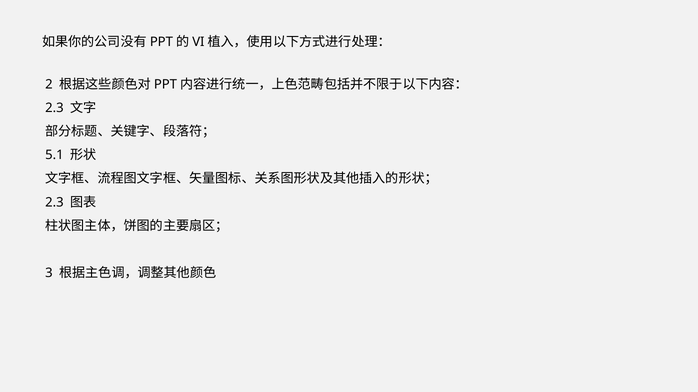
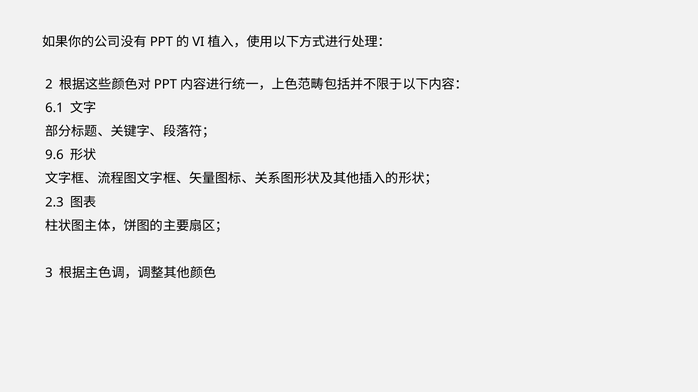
2.3: 2.3 -> 6.1 (54, 108)
5.1: 5.1 -> 9.6 (54, 155)
